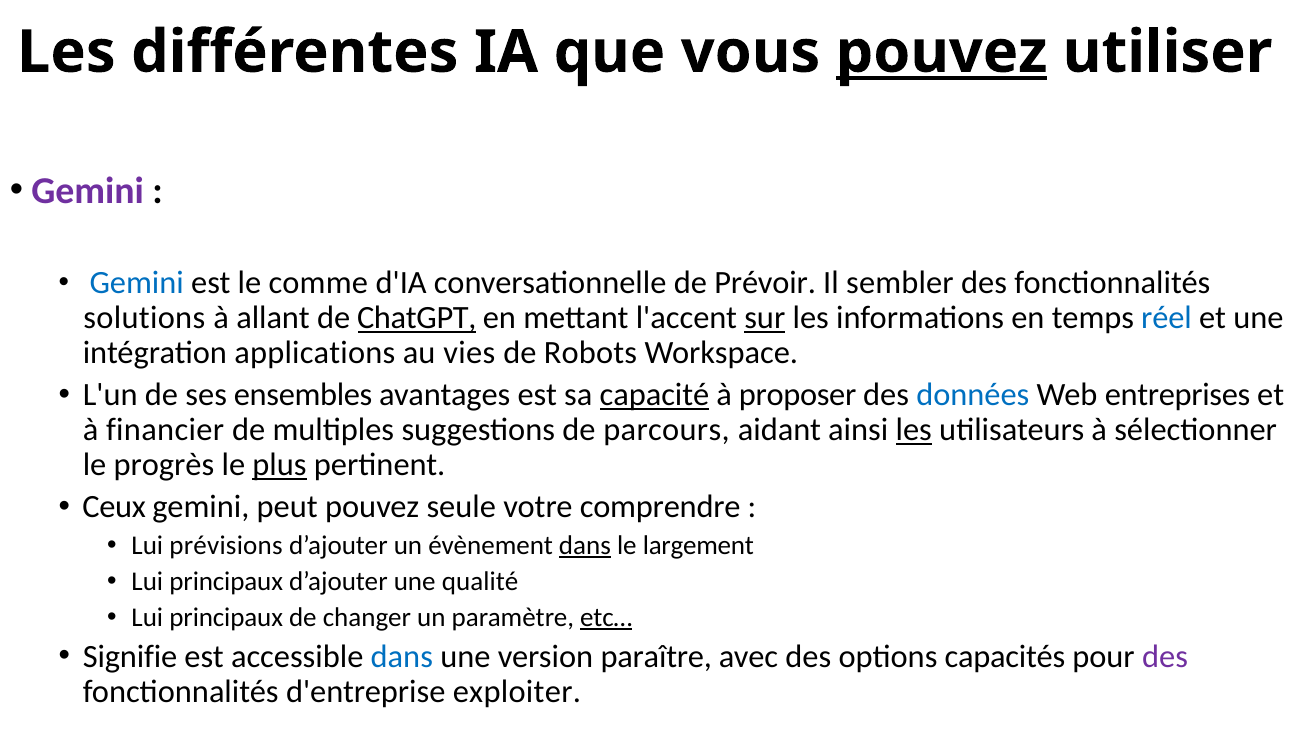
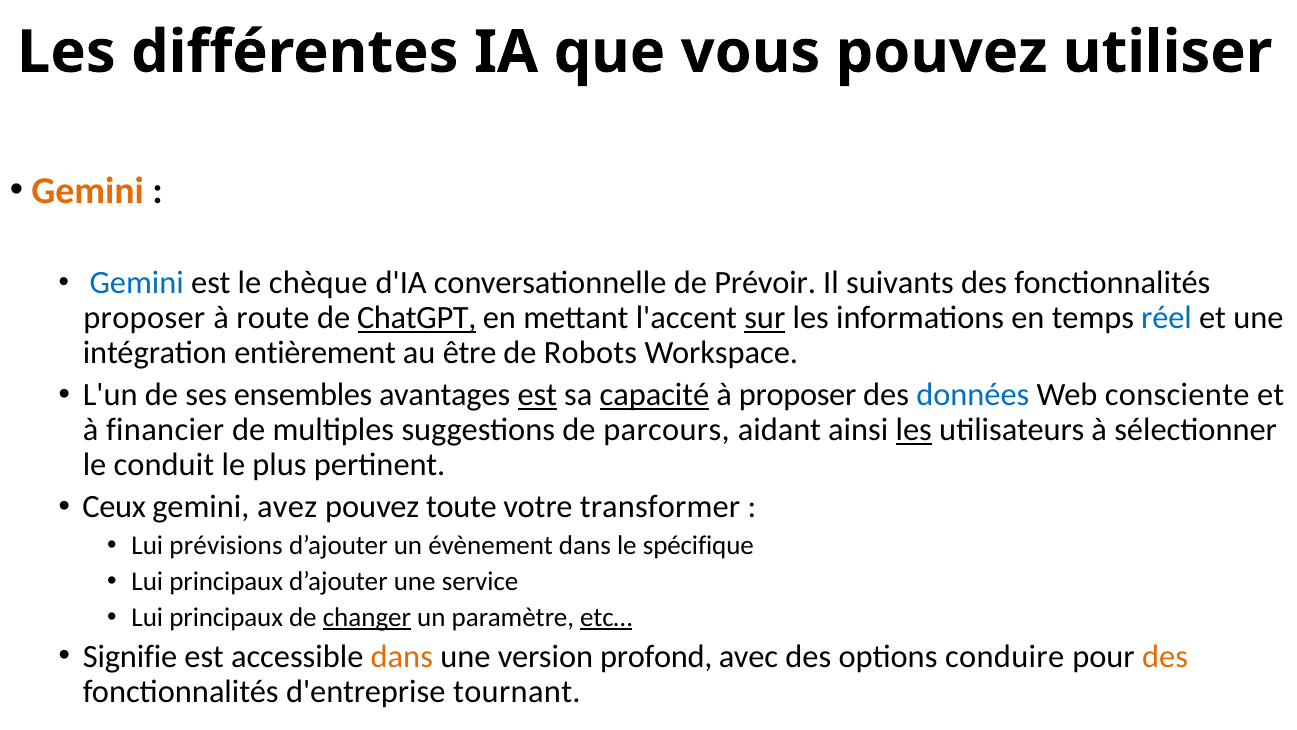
pouvez underline: present -> none (942, 52)
Gemini colour: purple -> orange (88, 191)
comme: comme -> chèque (318, 283)
sembler: sembler -> suivants (900, 283)
solutions: solutions -> proposer (144, 318)
allant: allant -> route (273, 318)
applications: applications -> entièrement (315, 353)
vies: vies -> être (470, 353)
est underline: none -> present (537, 395)
entreprises: entreprises -> consciente (1177, 395)
progrès: progrès -> conduit (164, 465)
plus underline: present -> none (279, 465)
peut: peut -> avez (287, 506)
seule: seule -> toute (461, 506)
comprendre: comprendre -> transformer (660, 506)
dans underline: present -> none (585, 545)
largement: largement -> spécifique (698, 545)
qualité: qualité -> service (480, 581)
changer underline: none -> present (367, 617)
dans colour: blue -> orange (402, 656)
paraître: paraître -> profond (656, 656)
capacités: capacités -> conduire (1005, 656)
des colour: purple -> orange (1165, 656)
exploiter: exploiter -> tournant (517, 691)
